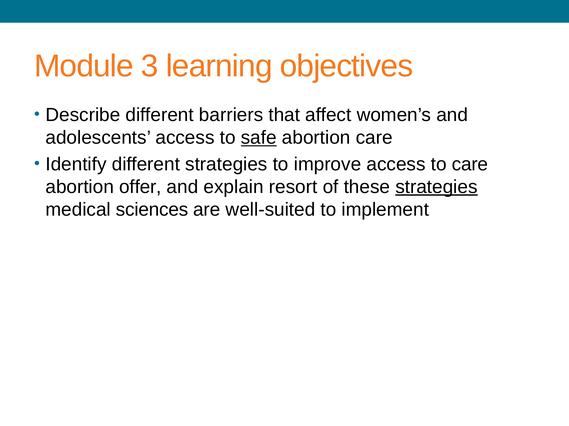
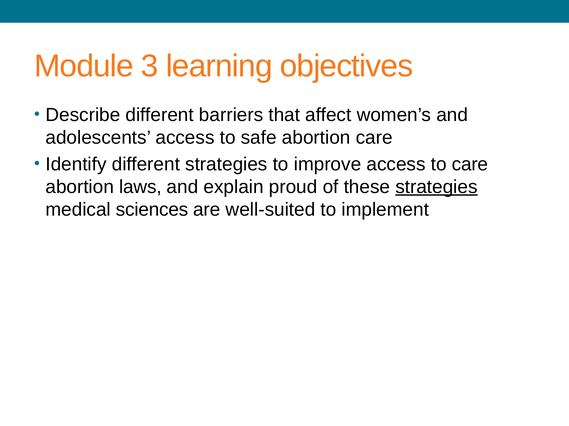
safe underline: present -> none (259, 138)
offer: offer -> laws (140, 187)
resort: resort -> proud (293, 187)
